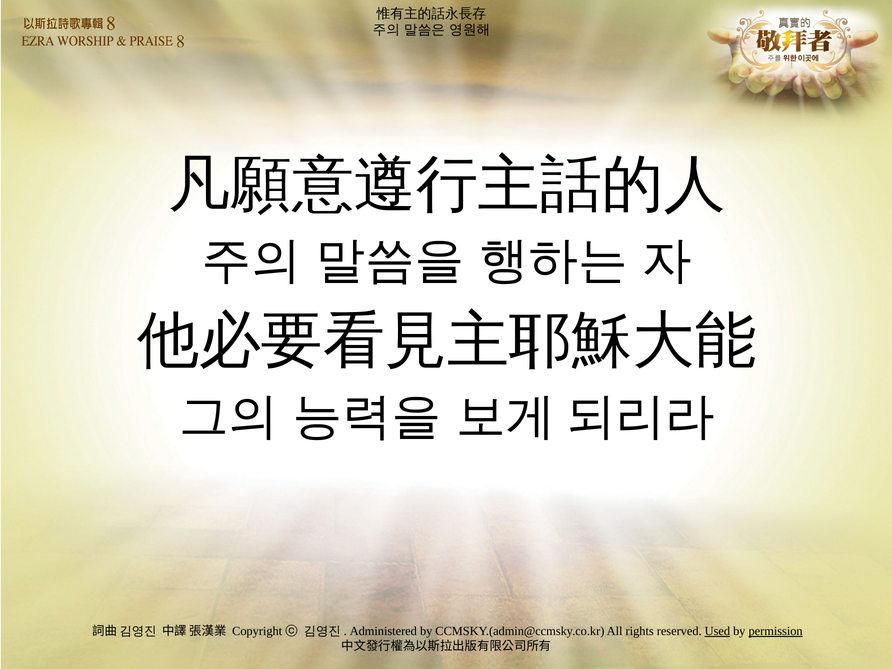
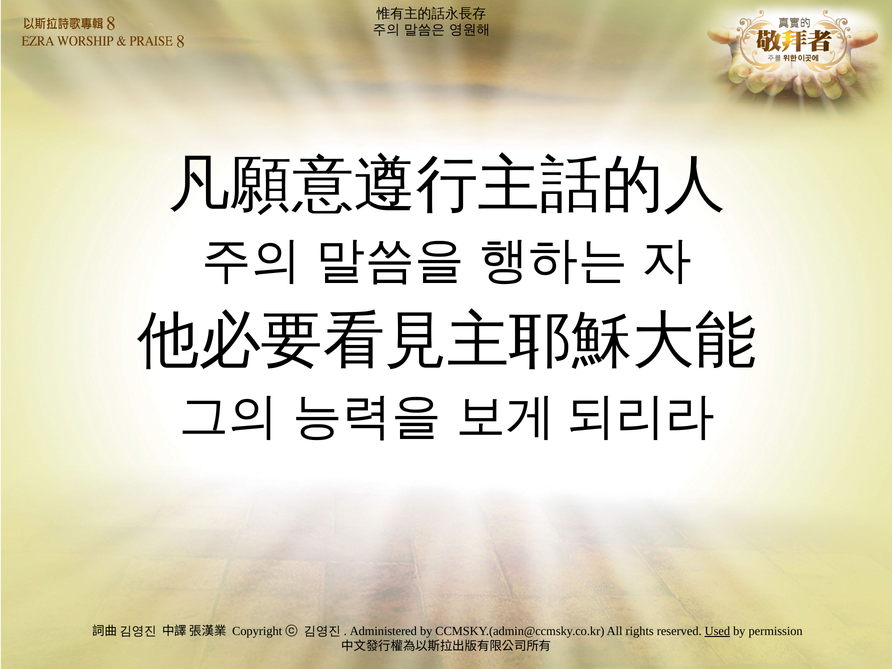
permission underline: present -> none (776, 631)
